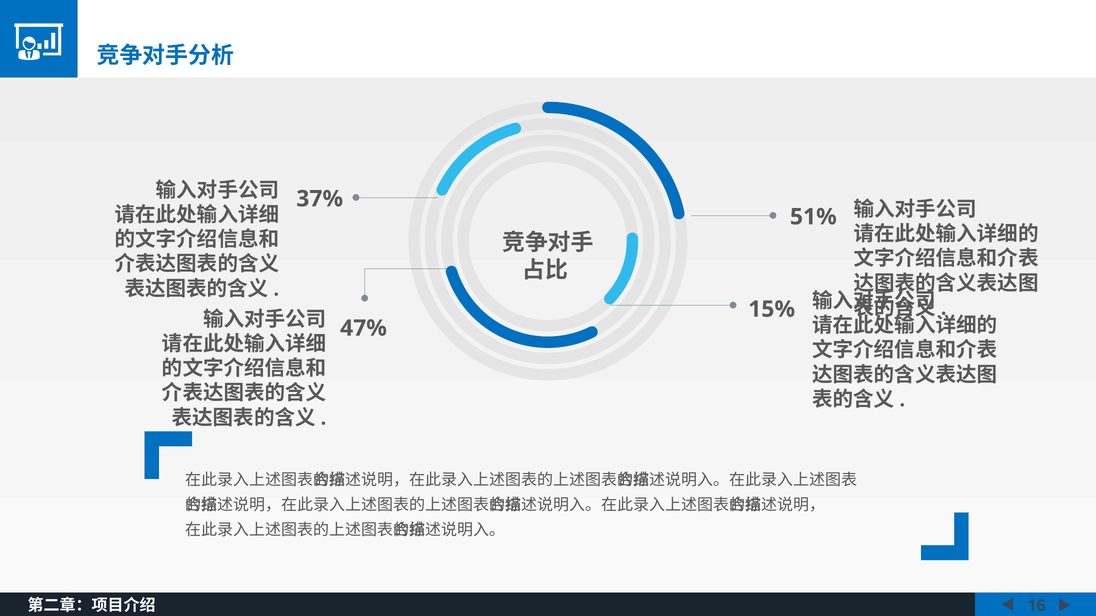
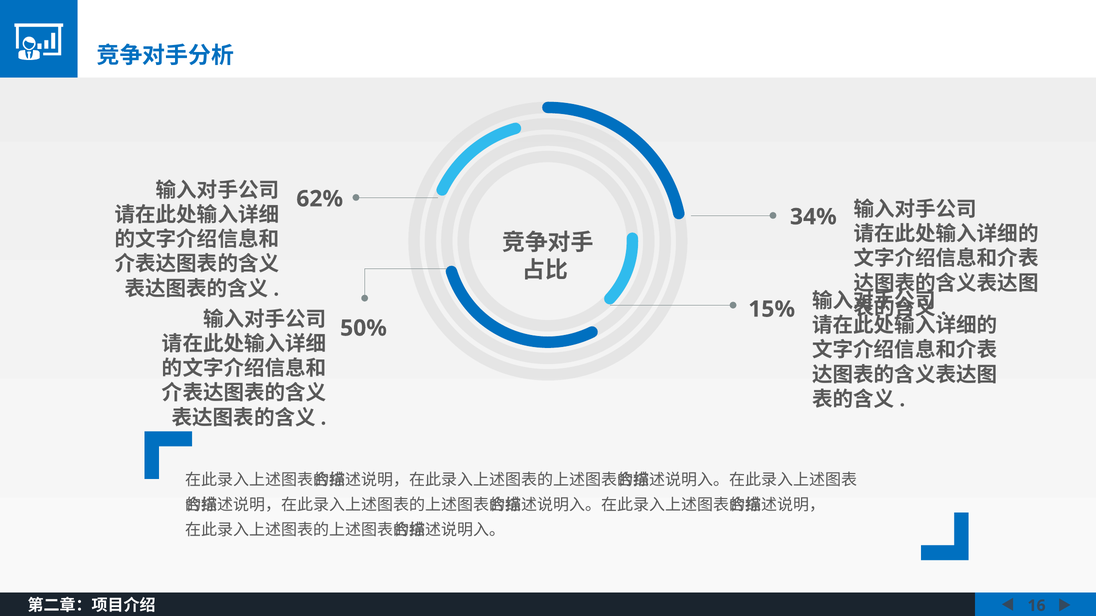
37%: 37% -> 62% (320, 199)
51%: 51% -> 34% (813, 217)
47%: 47% -> 50% (363, 328)
